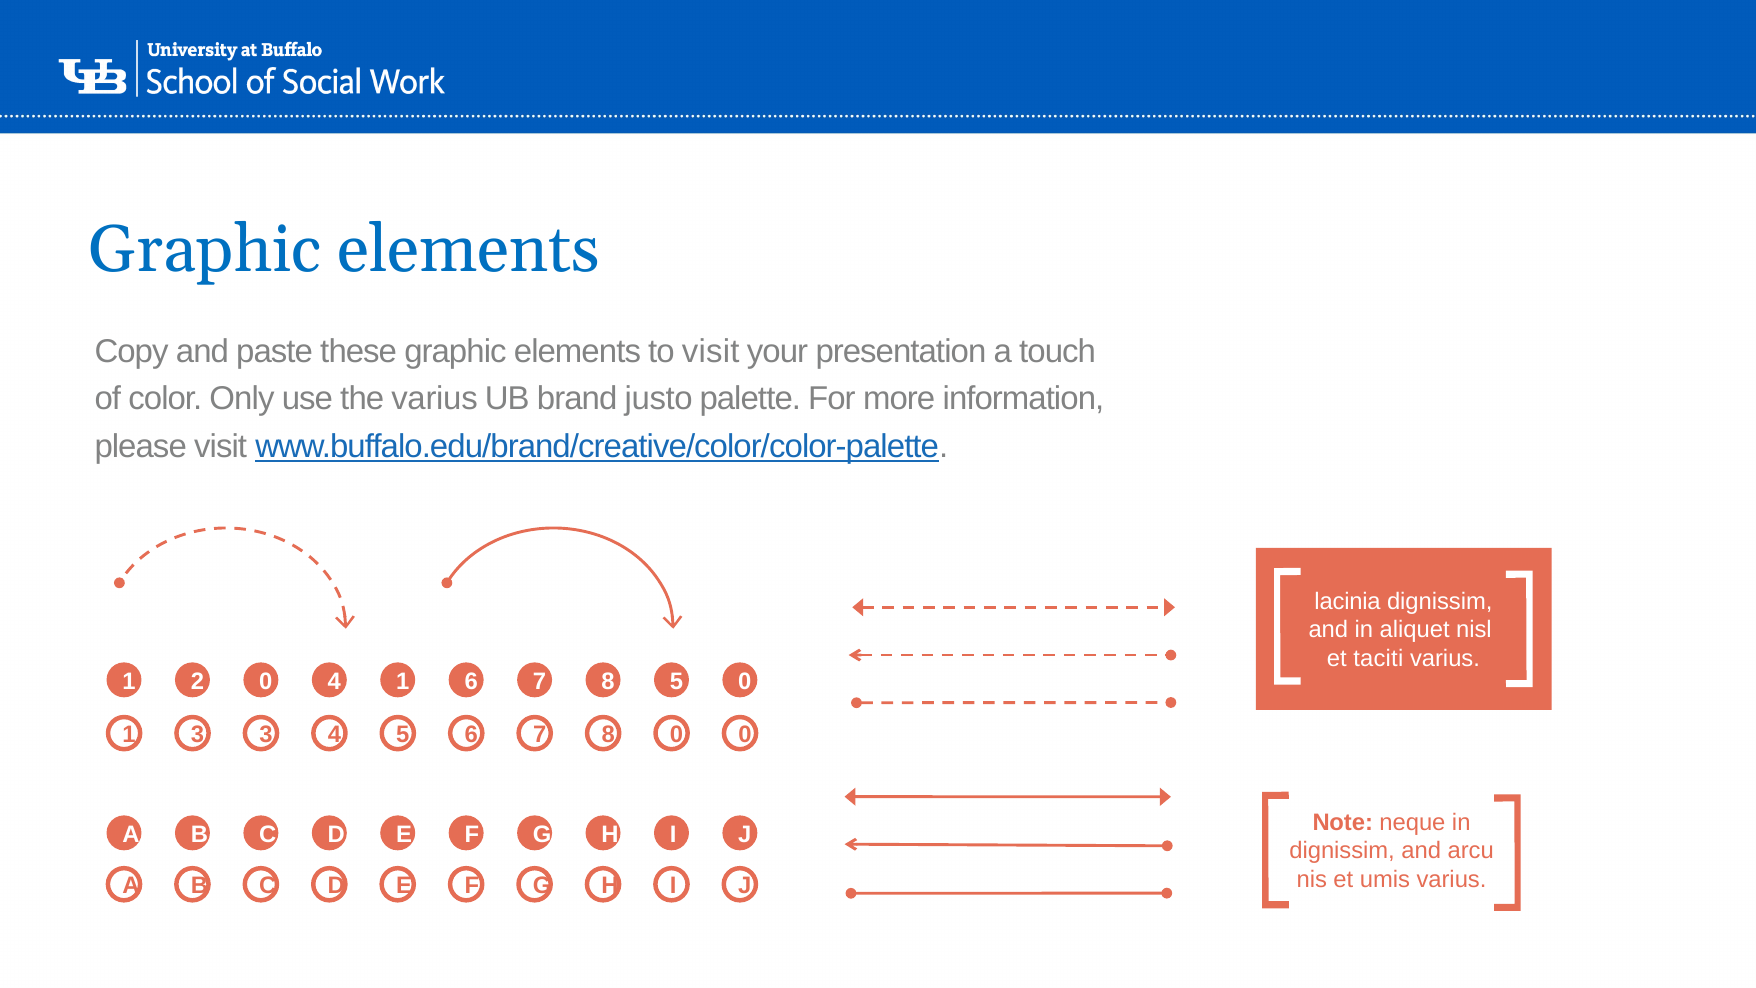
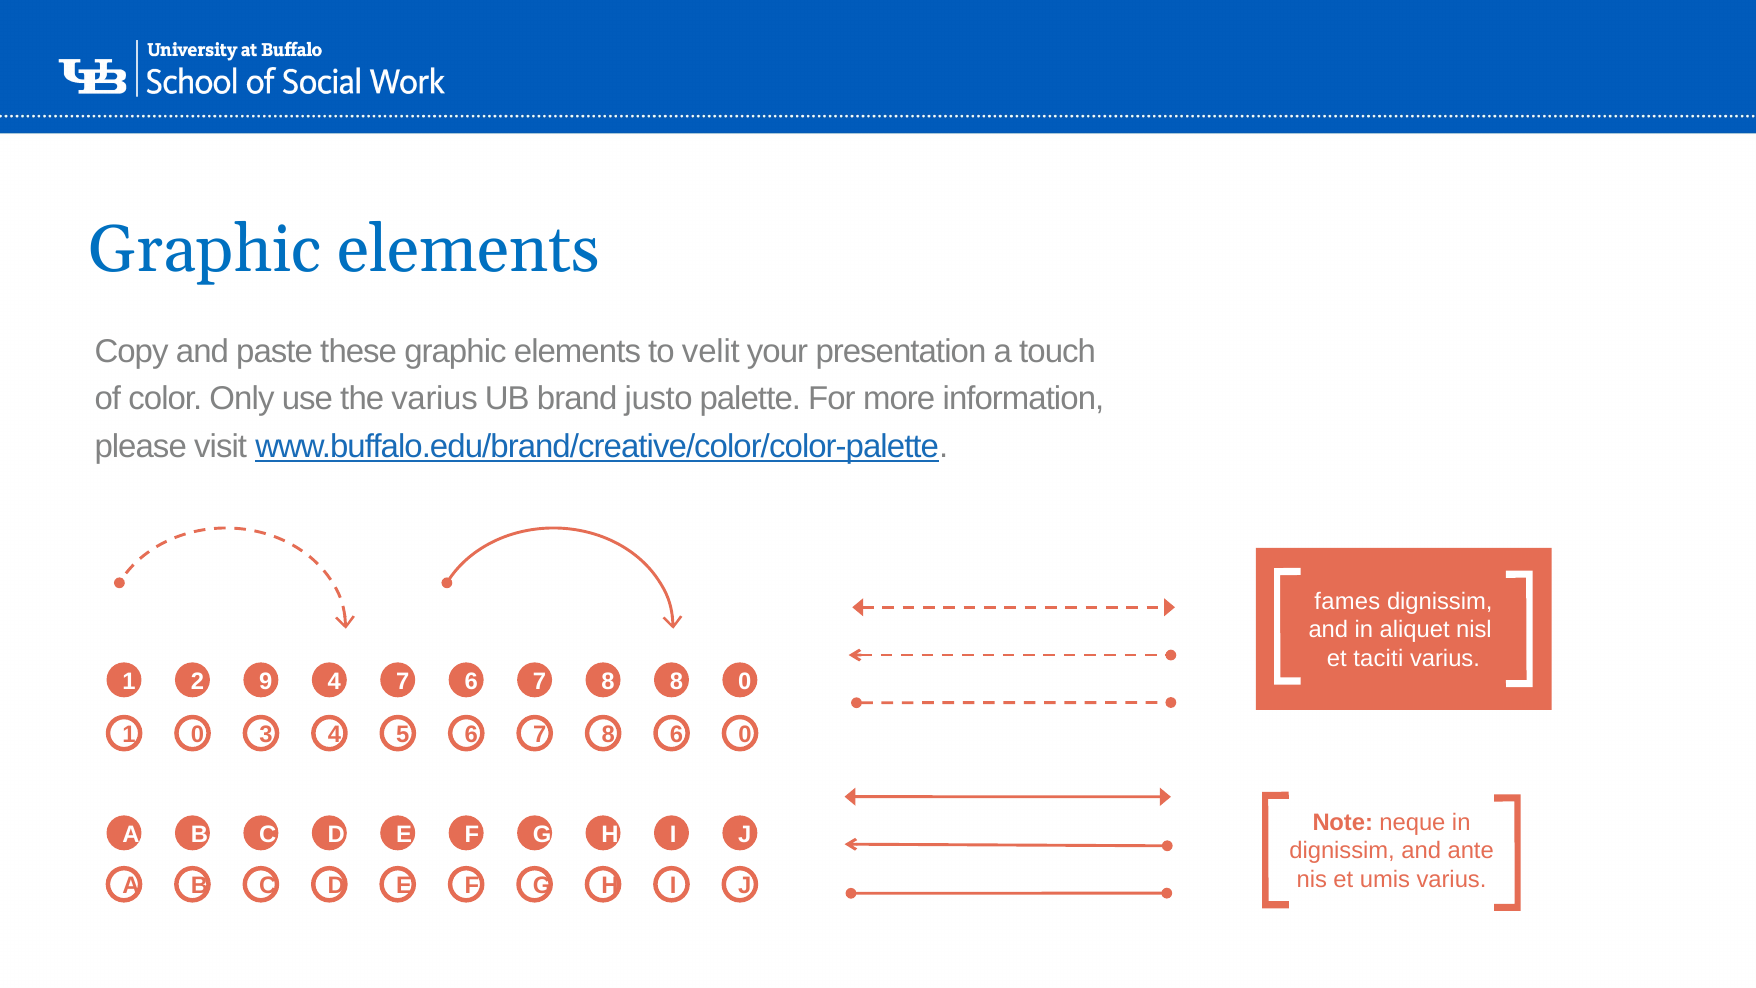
to visit: visit -> velit (711, 351)
lacinia: lacinia -> fames (1347, 601)
2 0: 0 -> 9 (266, 681)
4 1: 1 -> 7 (403, 681)
8 5: 5 -> 8 (676, 681)
1 3: 3 -> 0 (198, 735)
8 0: 0 -> 6 (677, 735)
arcu: arcu -> ante (1471, 851)
